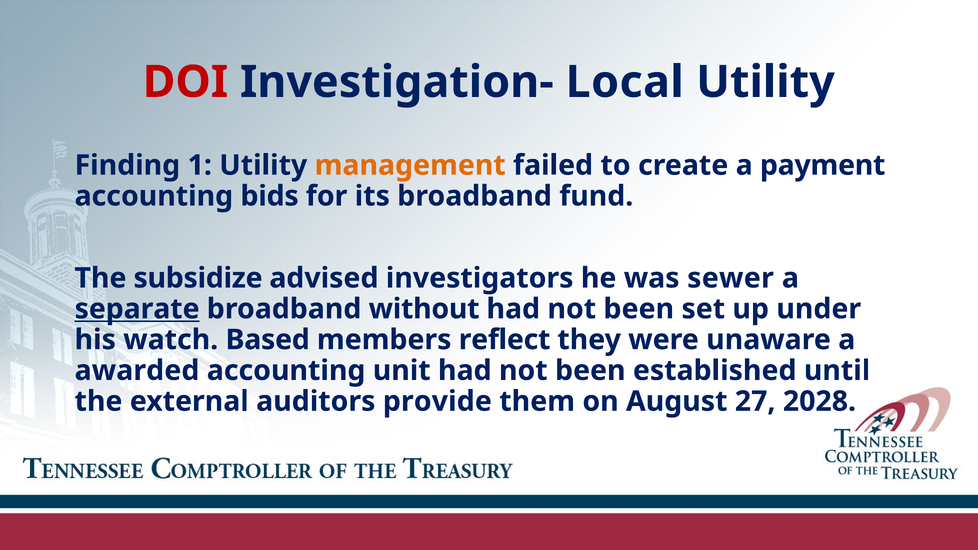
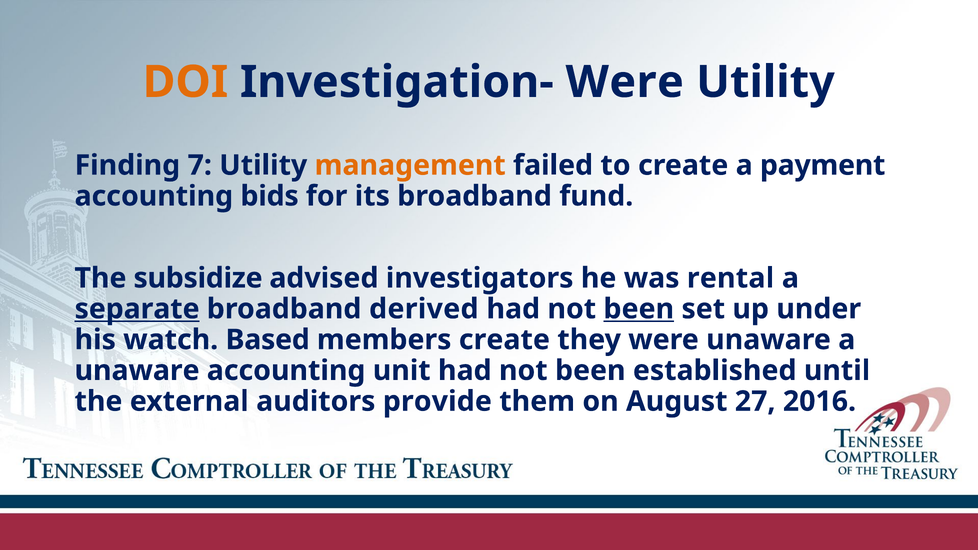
DOI colour: red -> orange (185, 82)
Investigation- Local: Local -> Were (625, 82)
1: 1 -> 7 (200, 165)
sewer: sewer -> rental (731, 278)
without: without -> derived (424, 309)
been underline: none -> present (639, 309)
members reflect: reflect -> create (504, 340)
awarded: awarded -> unaware (137, 371)
2028: 2028 -> 2016 (819, 401)
